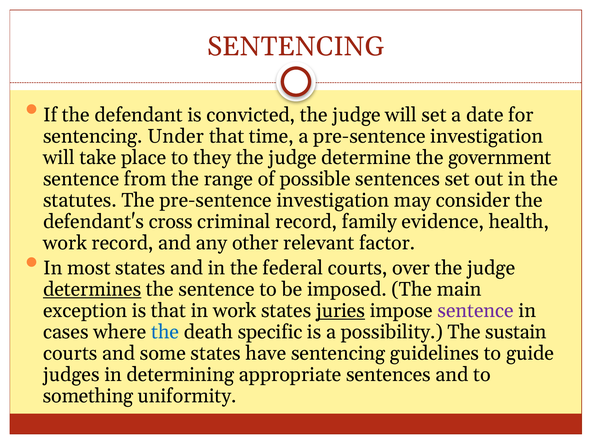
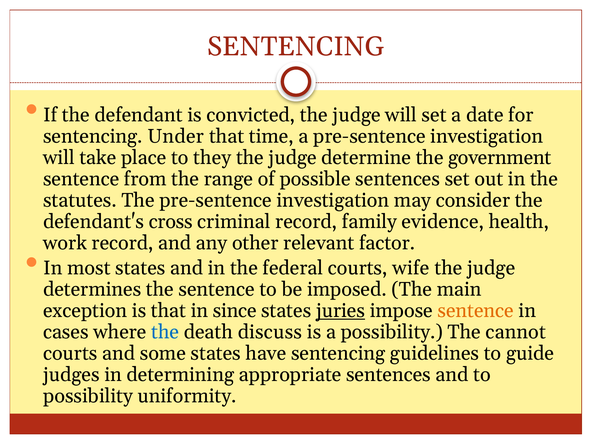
over: over -> wife (411, 268)
determines underline: present -> none (92, 289)
in work: work -> since (235, 311)
sentence colour: purple -> orange (476, 311)
specific: specific -> discuss (270, 332)
sustain: sustain -> cannot (516, 332)
something: something -> possibility (88, 396)
